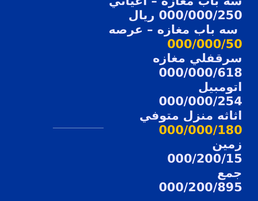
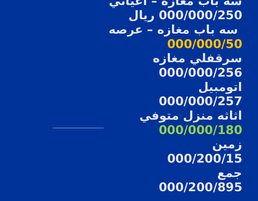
000/000/618: 000/000/618 -> 000/000/256 (201, 73)
000/000/254: 000/000/254 -> 000/000/257 (201, 101)
000/000/180 colour: yellow -> light green (201, 130)
